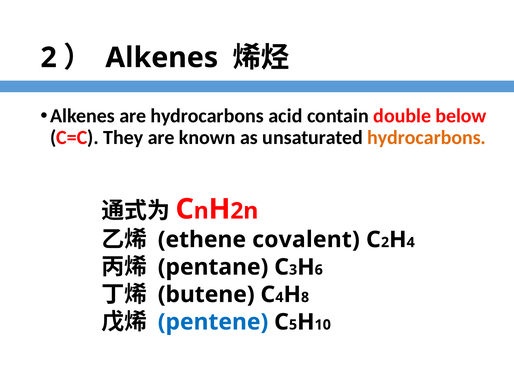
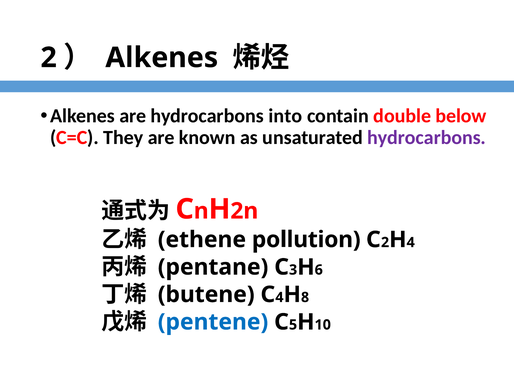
acid: acid -> into (285, 116)
hydrocarbons colour: orange -> purple (427, 137)
covalent: covalent -> pollution (306, 239)
